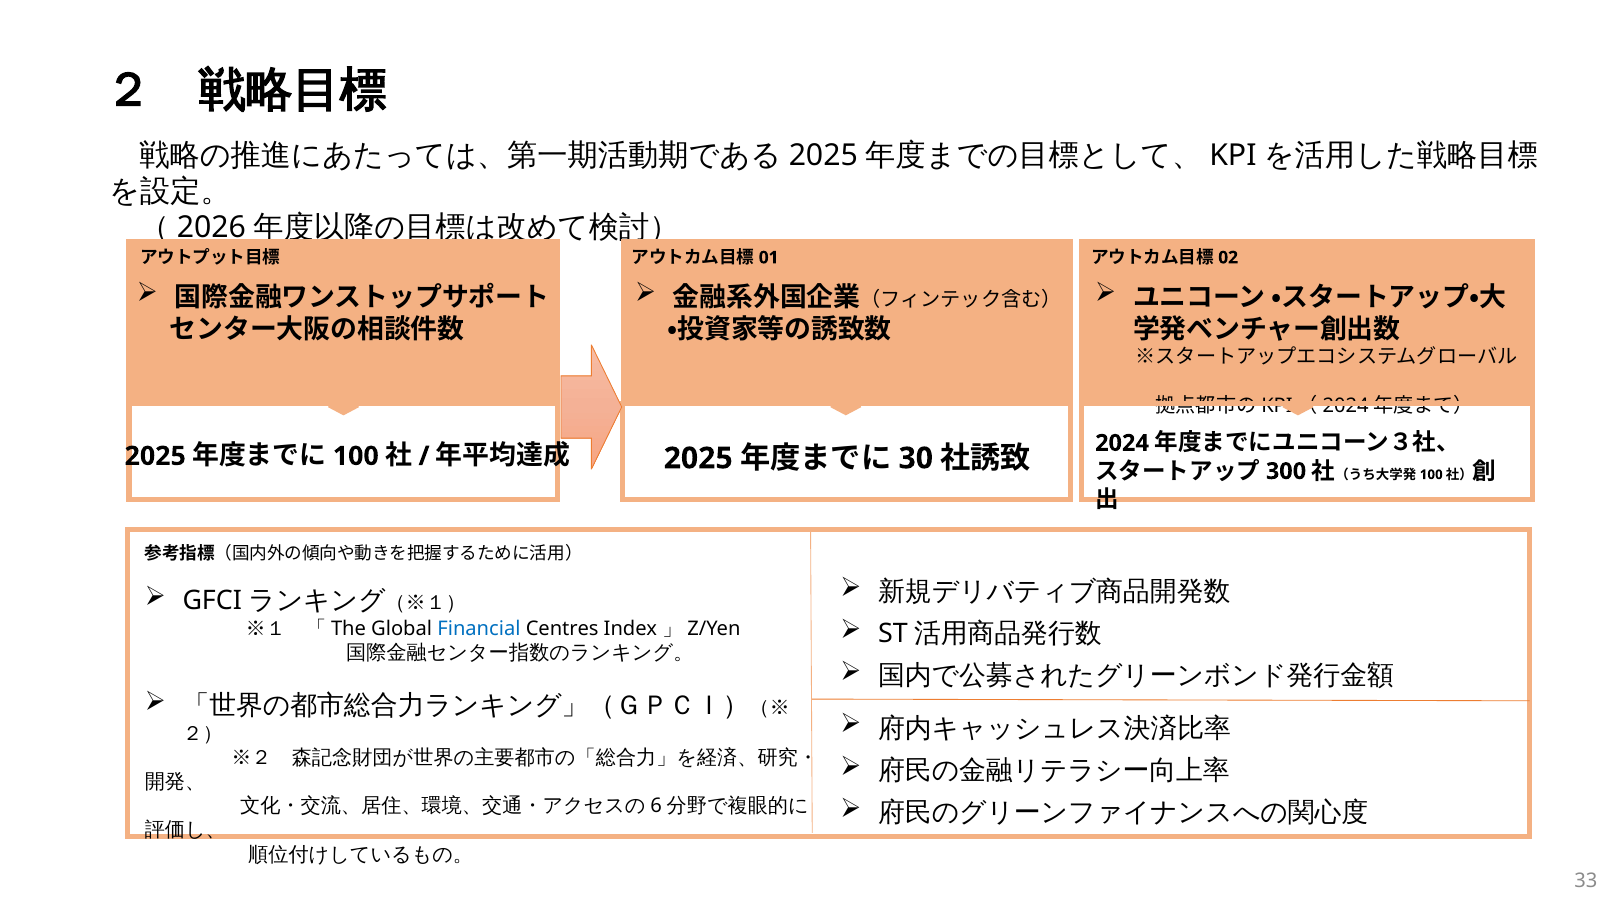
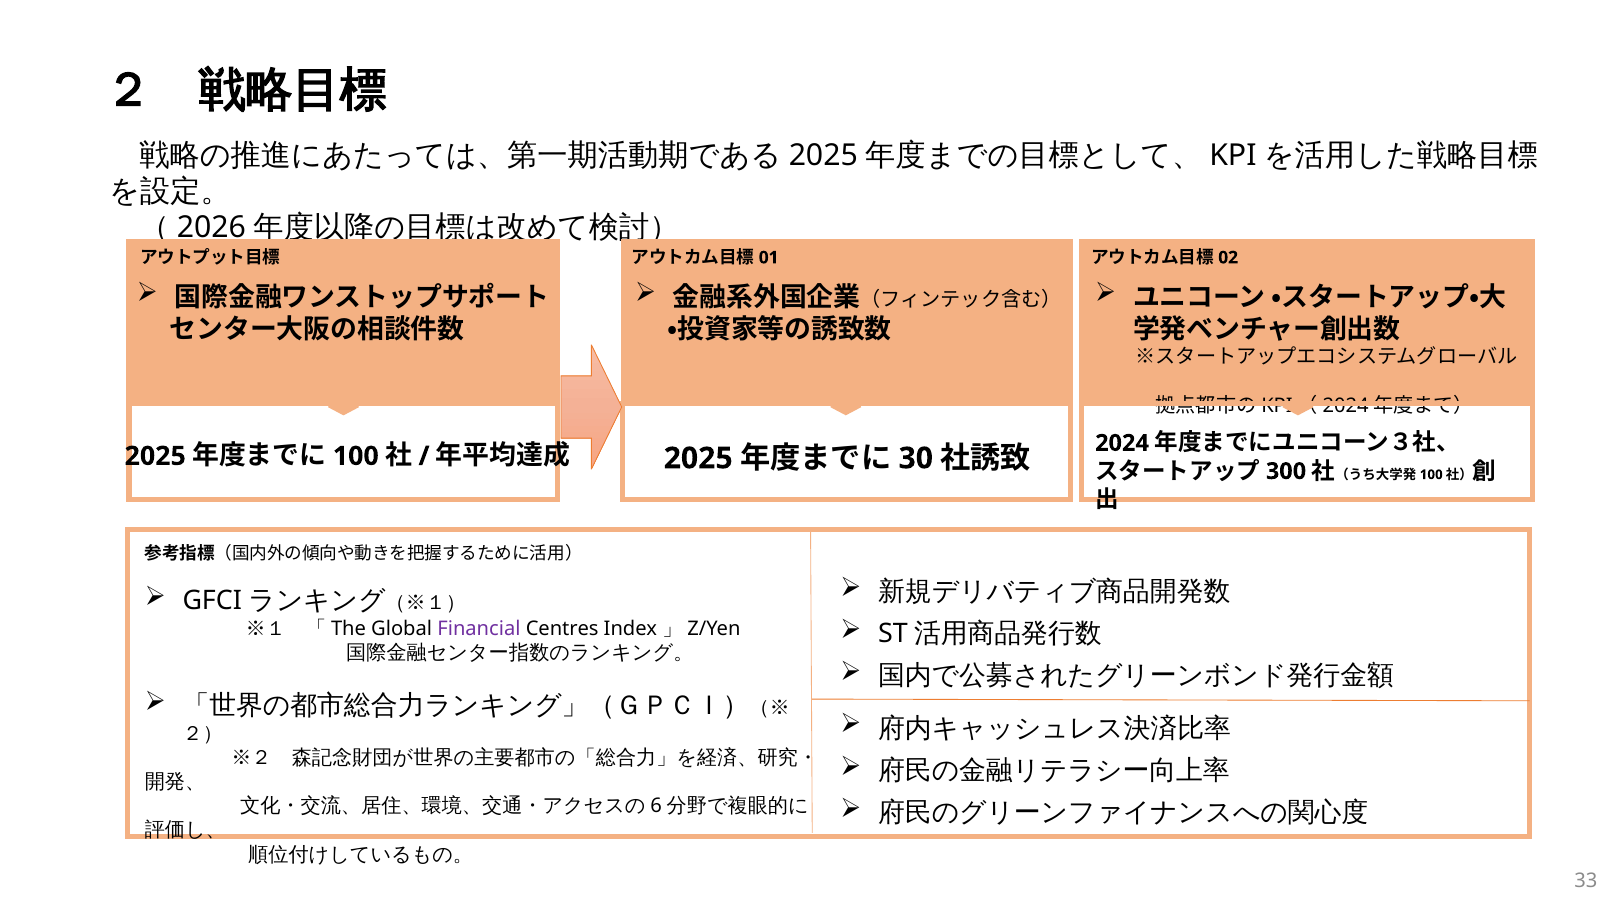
Financial colour: blue -> purple (479, 629)
